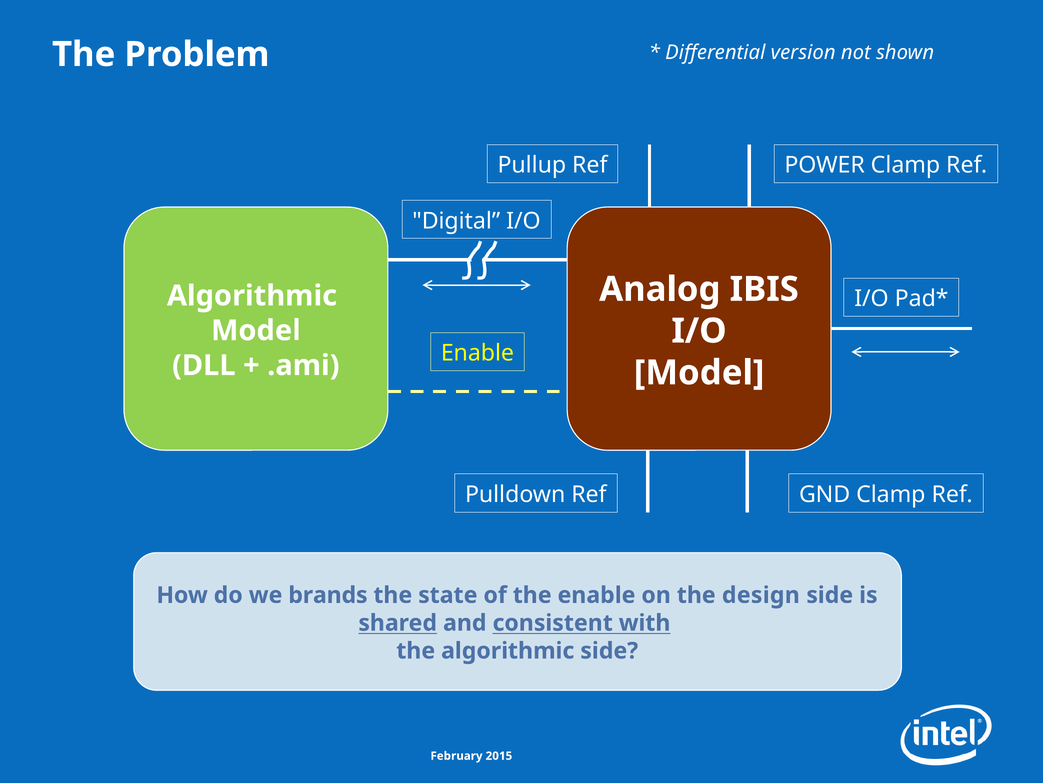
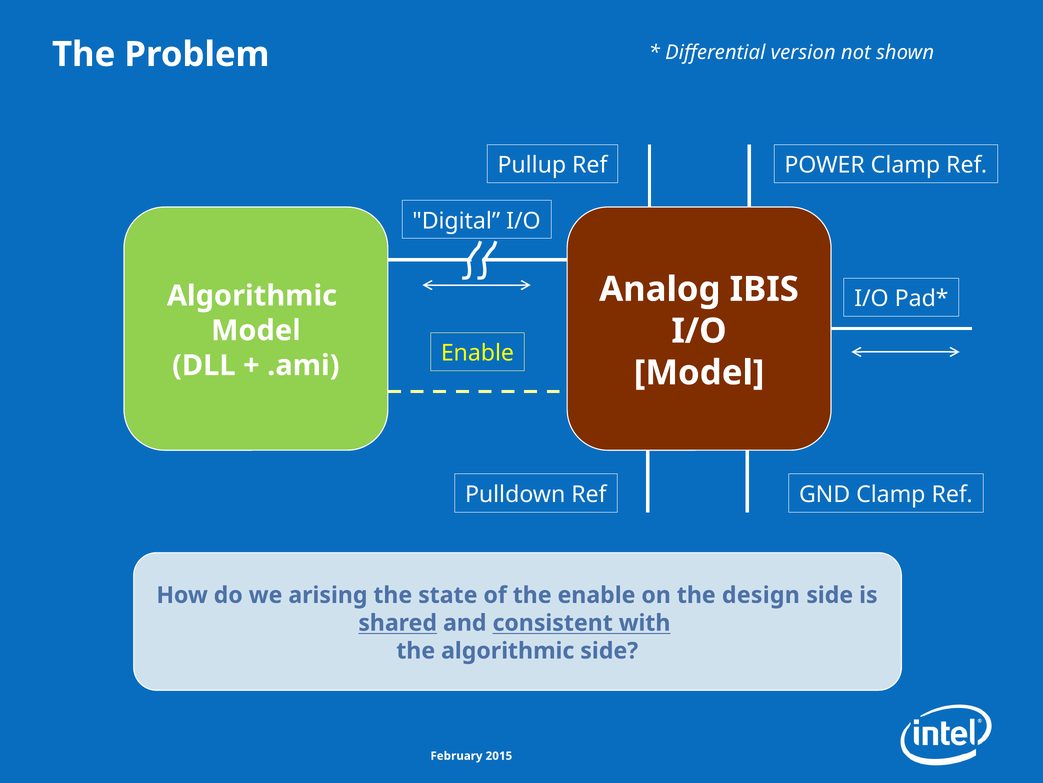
brands: brands -> arising (328, 595)
